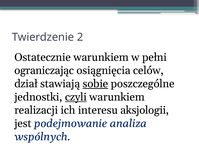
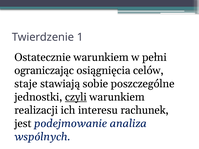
2: 2 -> 1 (80, 37)
dział: dział -> staje (26, 84)
sobie underline: present -> none (95, 84)
aksjologii: aksjologii -> rachunek (145, 110)
